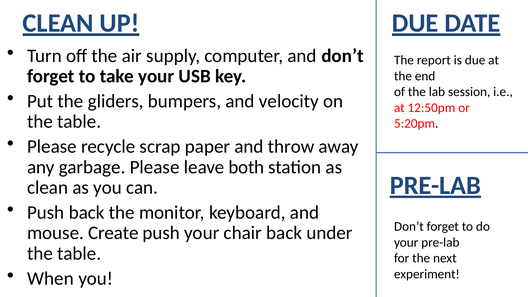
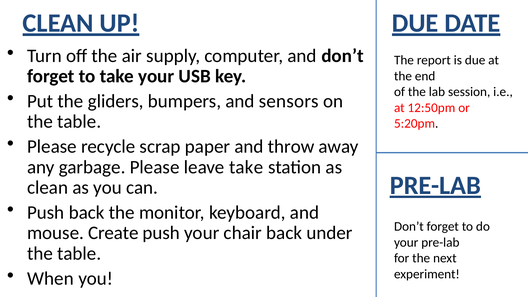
velocity: velocity -> sensors (289, 101)
leave both: both -> take (246, 167)
